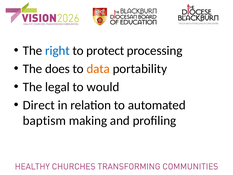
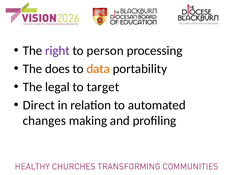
right colour: blue -> purple (57, 51)
protect: protect -> person (105, 51)
would: would -> target (103, 87)
baptism: baptism -> changes (44, 120)
